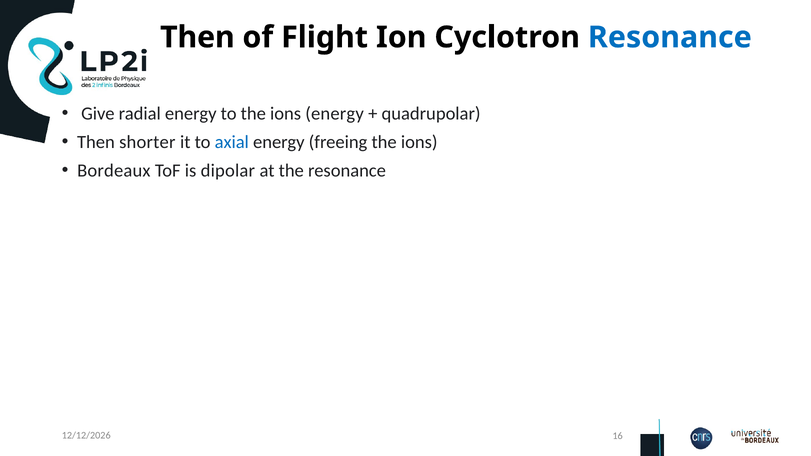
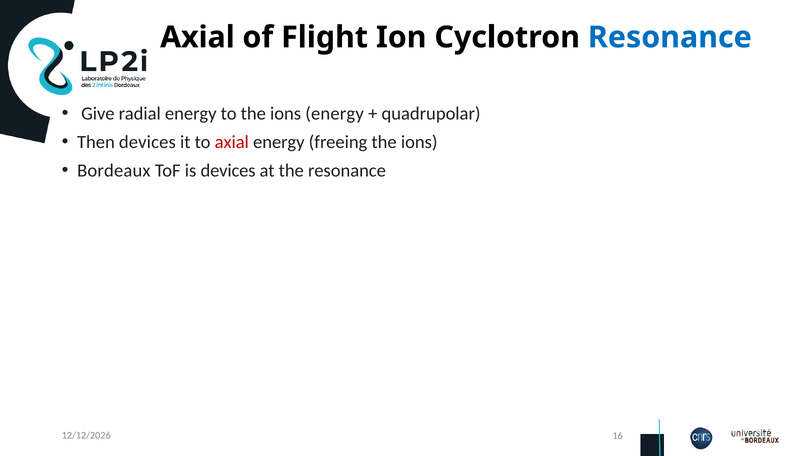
Then: Then -> Axial (197, 37)
Then shorter: shorter -> devices (147, 142)
axial colour: blue -> red (232, 142)
is dipolar: dipolar -> devices (228, 171)
